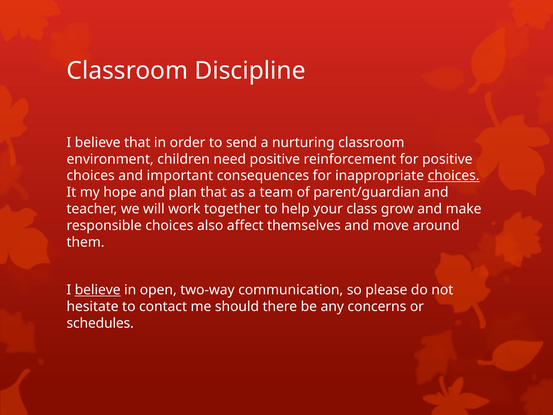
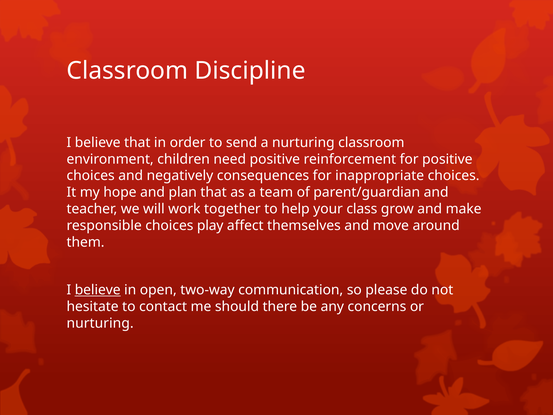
important: important -> negatively (180, 176)
choices underline: present -> none (454, 176)
also: also -> play (210, 225)
schedules: schedules -> nurturing (100, 323)
